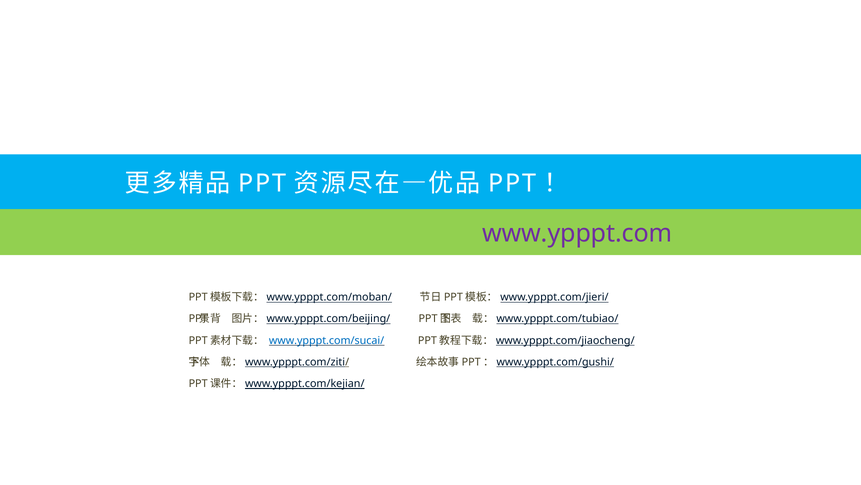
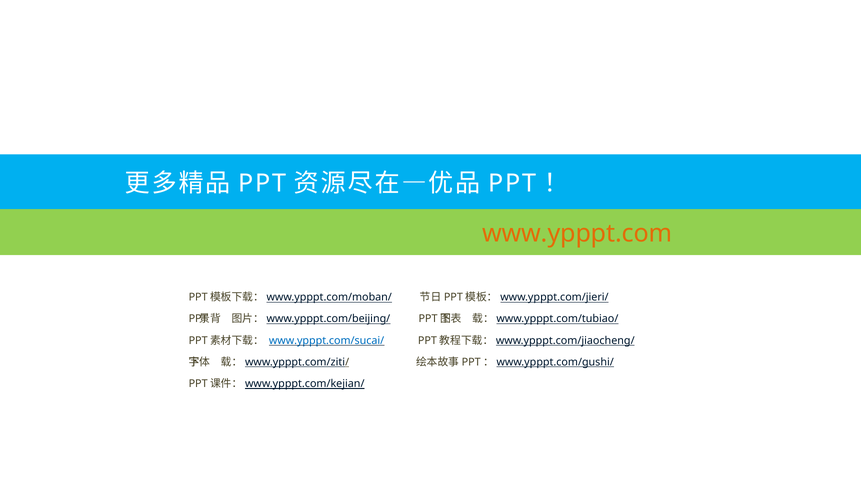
www.ypppt.com colour: purple -> orange (577, 233)
